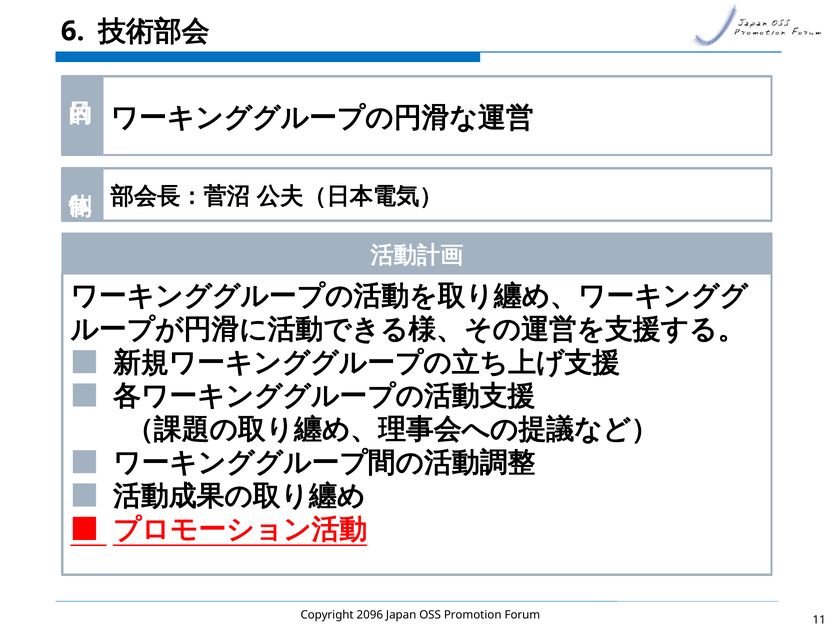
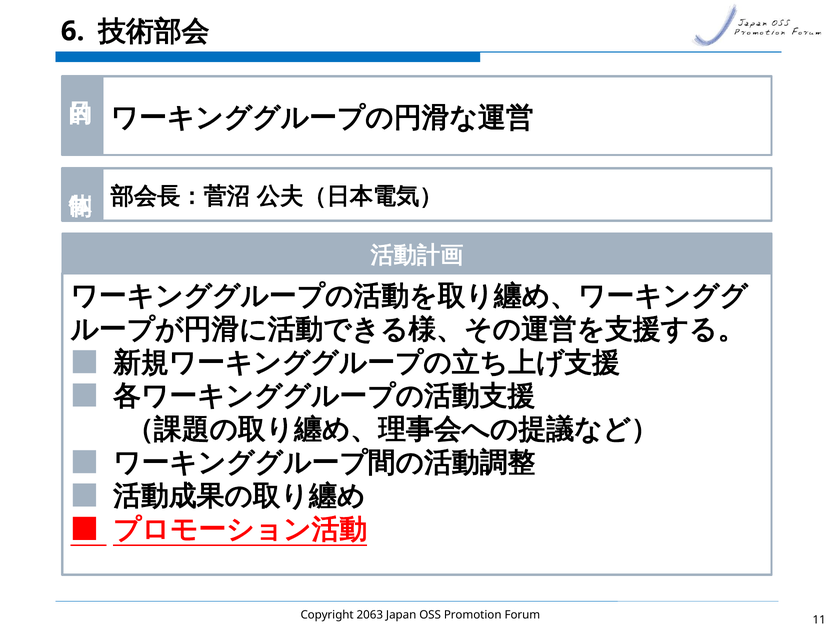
2096: 2096 -> 2063 (370, 616)
